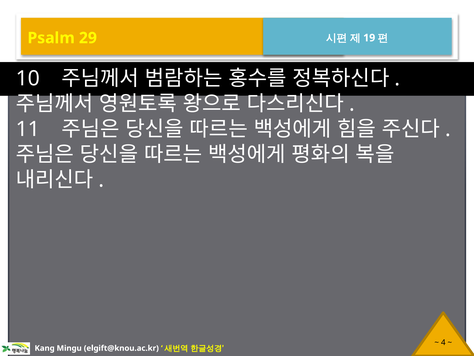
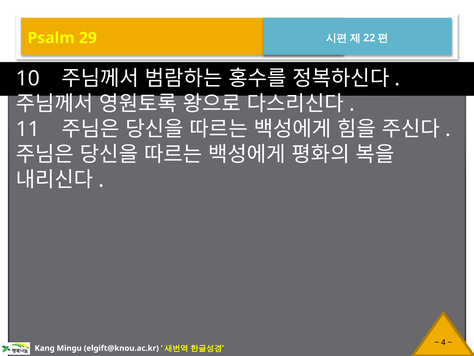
19: 19 -> 22 (369, 38)
